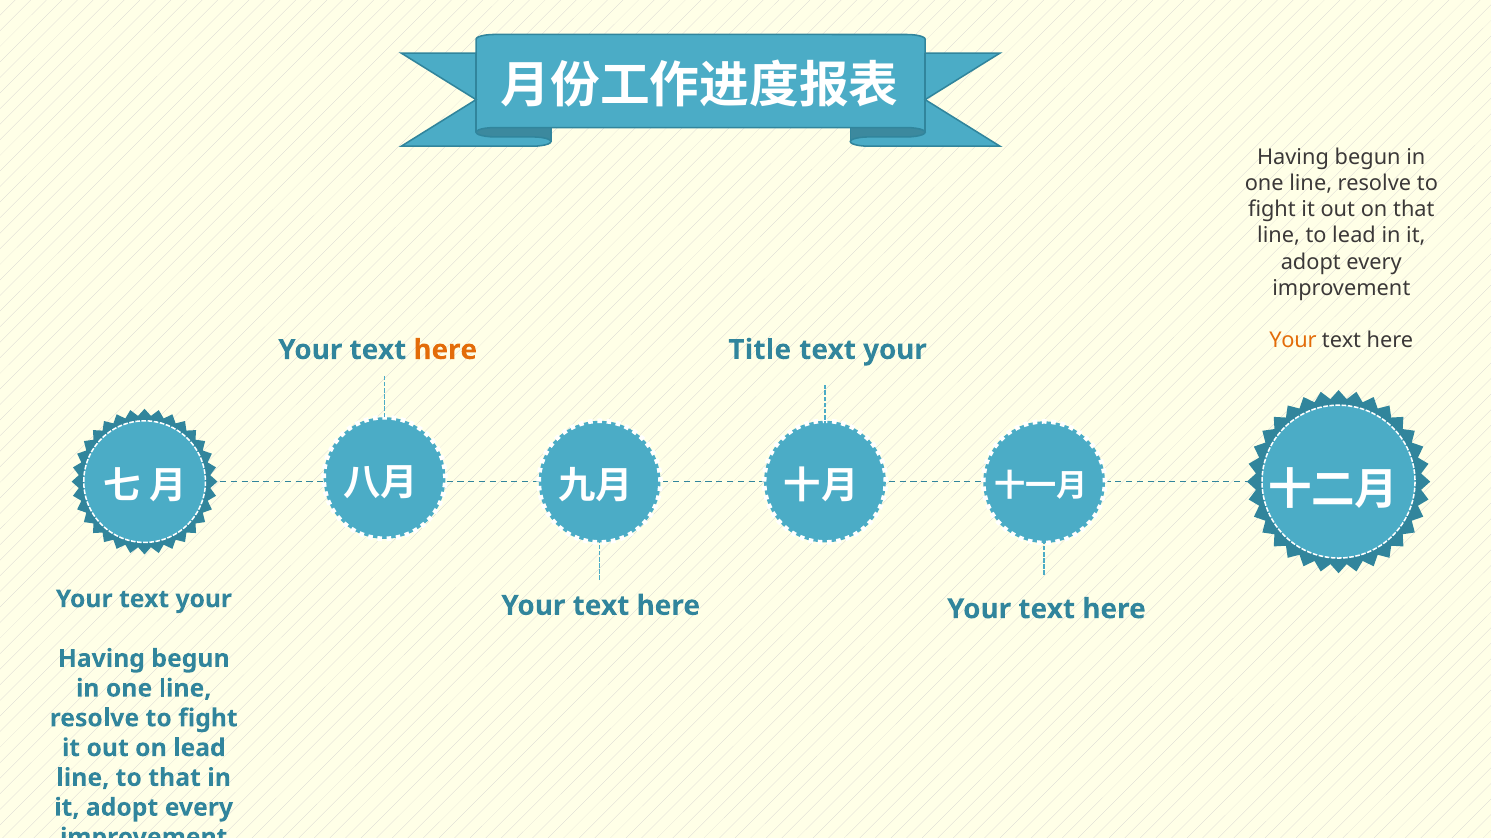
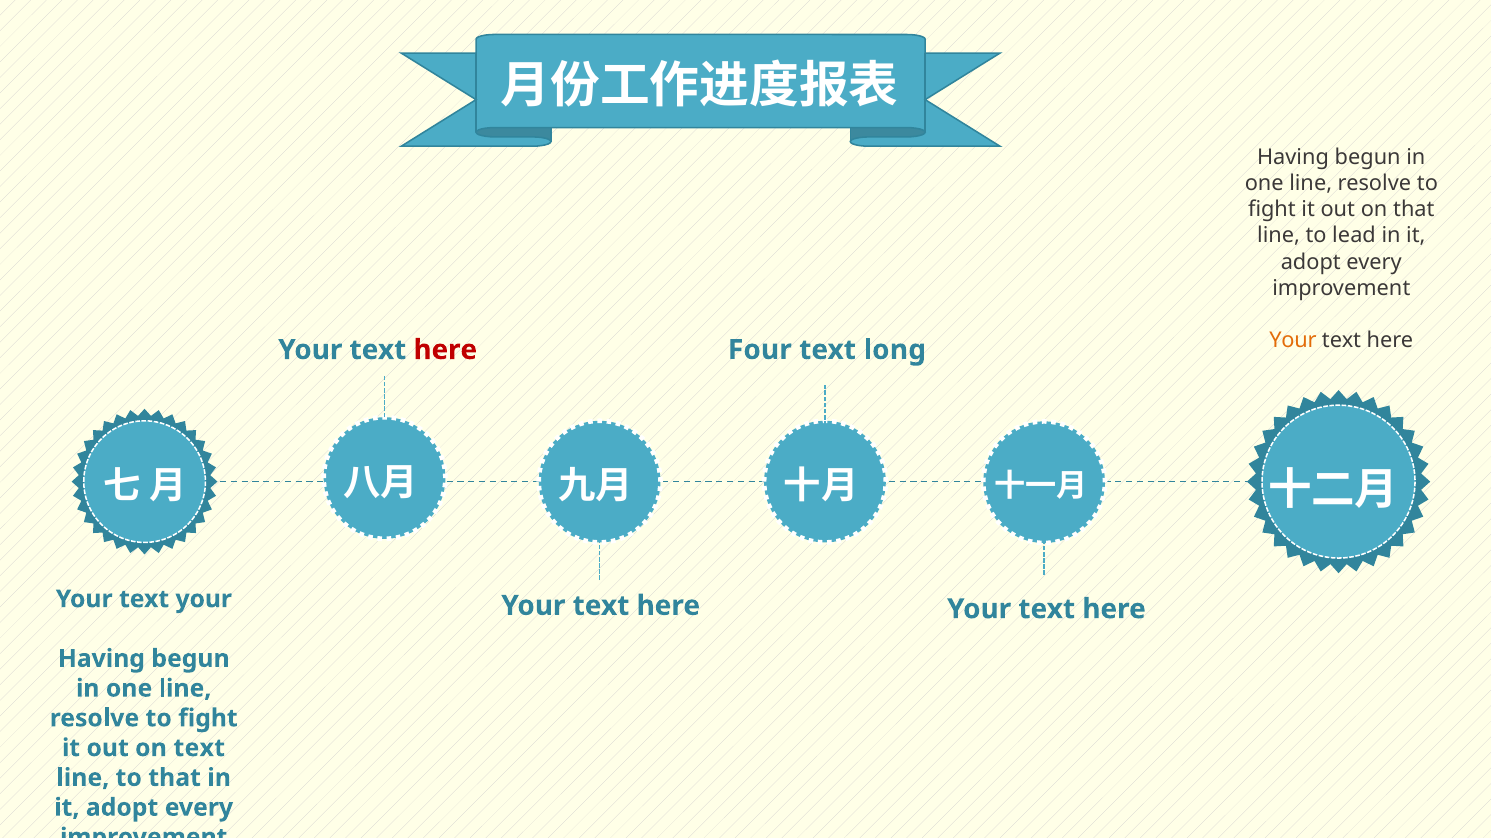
here colour: orange -> red (445, 350)
Title: Title -> Four (760, 350)
your: your -> long (895, 350)
on lead: lead -> text (199, 749)
